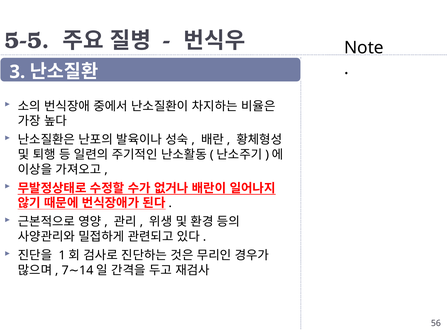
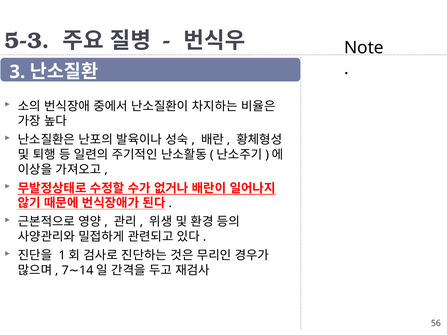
5-5: 5-5 -> 5-3 (27, 41)
